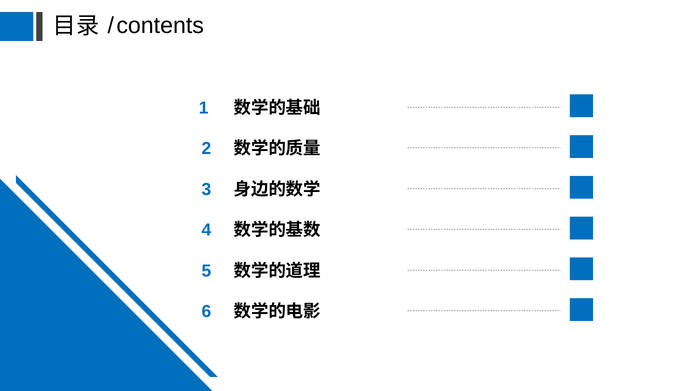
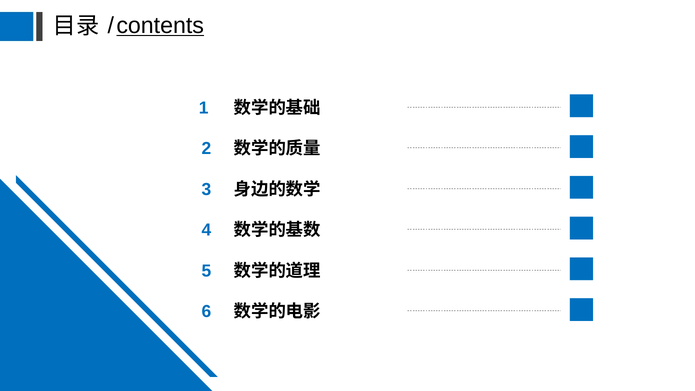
contents underline: none -> present (160, 25)
